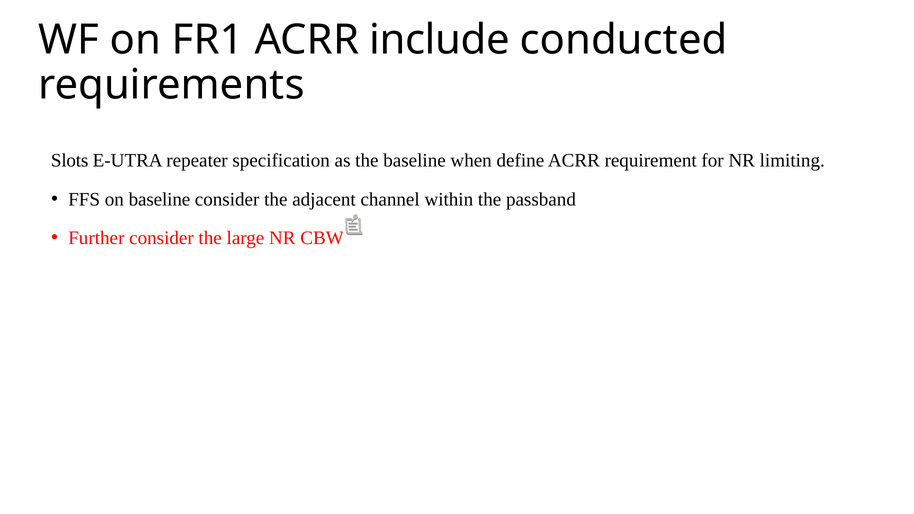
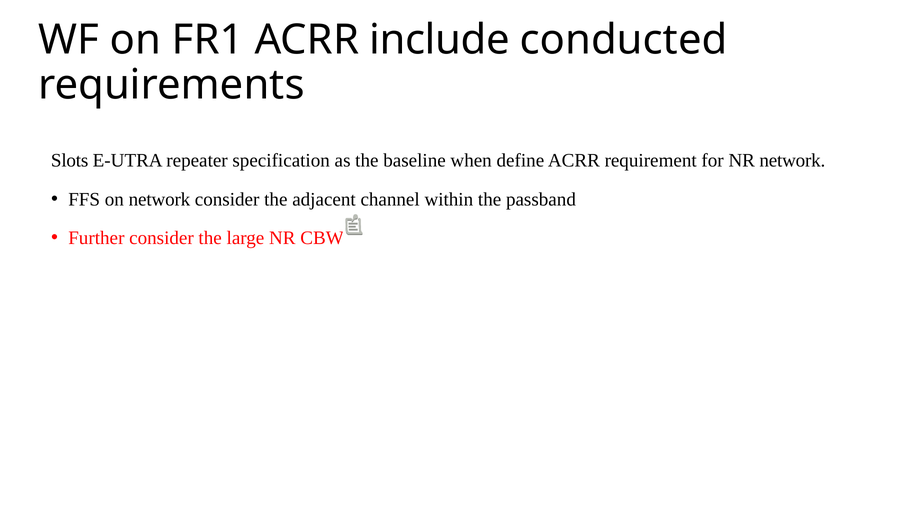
NR limiting: limiting -> network (792, 161)
on baseline: baseline -> network (159, 199)
